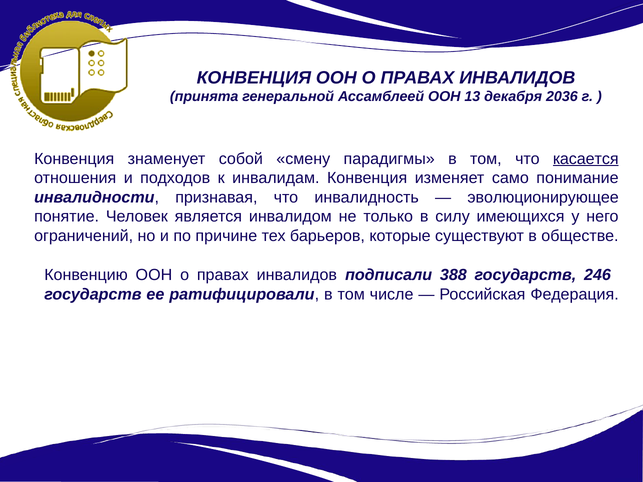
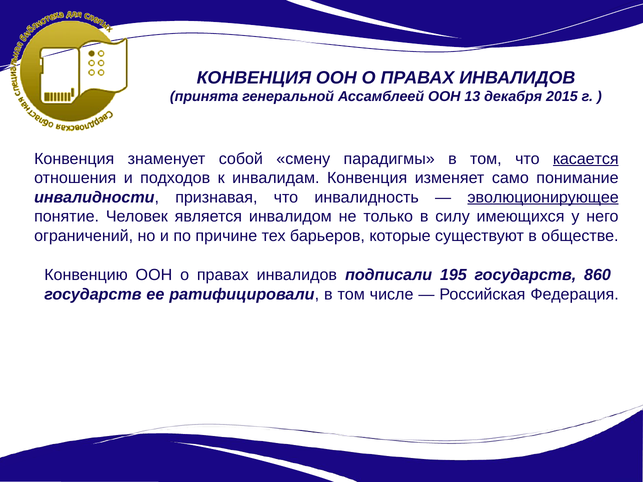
2036: 2036 -> 2015 (562, 97)
эволюционирующее underline: none -> present (543, 197)
388: 388 -> 195 (453, 275)
246: 246 -> 860 (597, 275)
